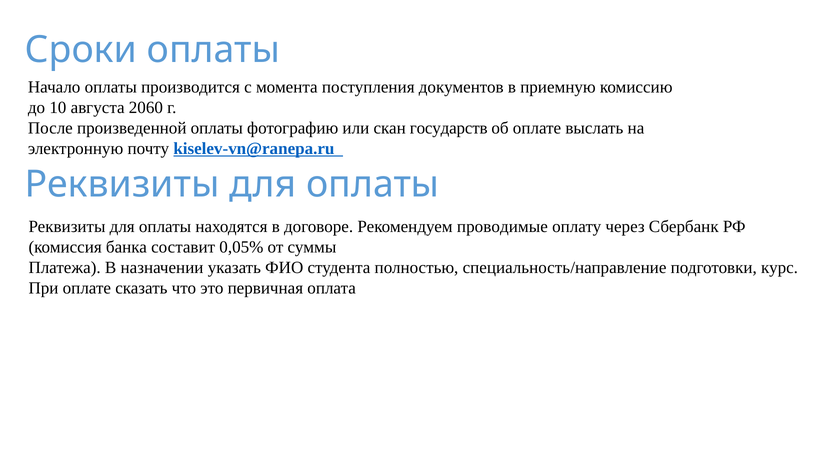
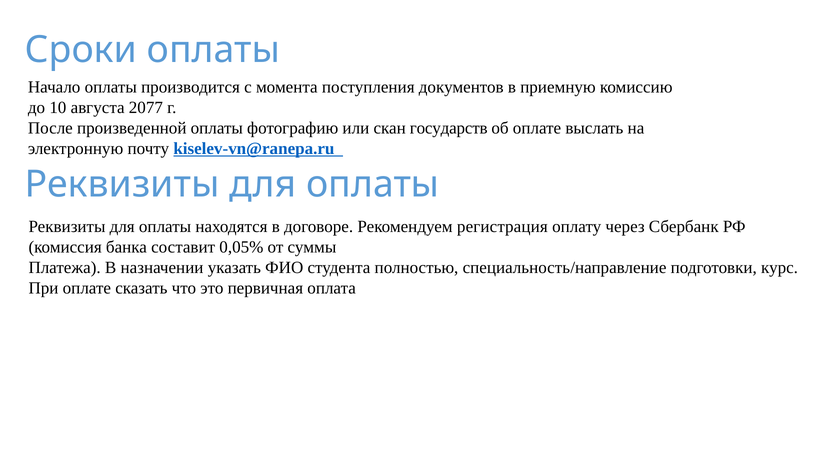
2060: 2060 -> 2077 (146, 108)
проводимые: проводимые -> регистрация (502, 226)
